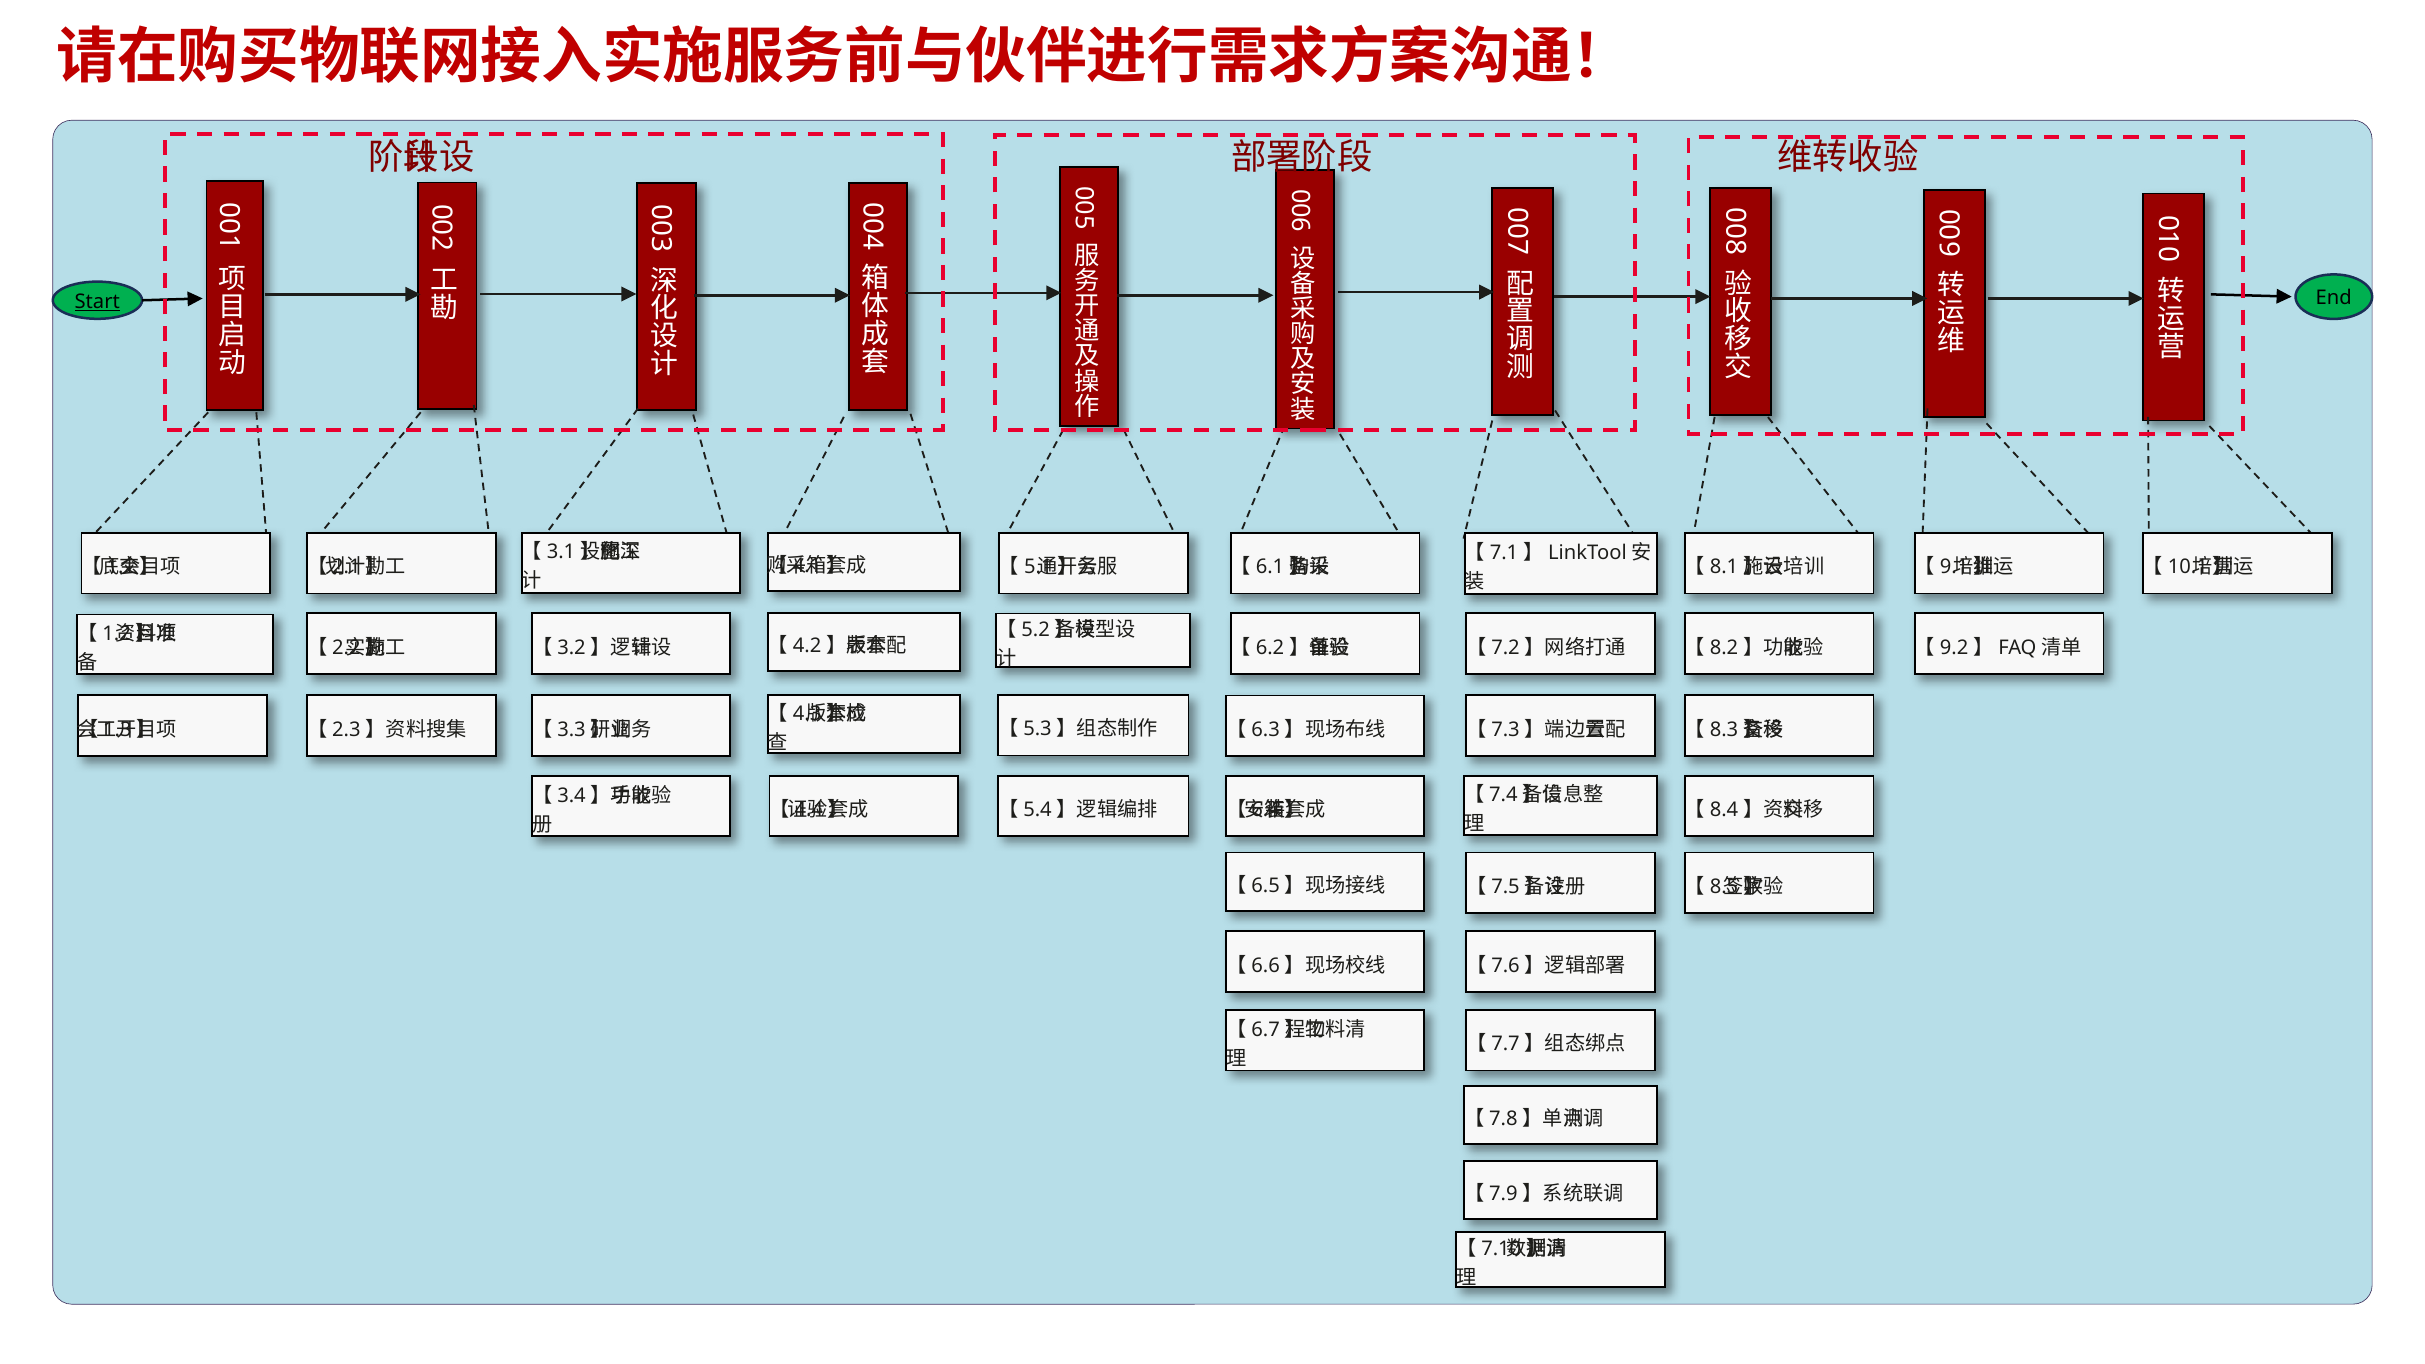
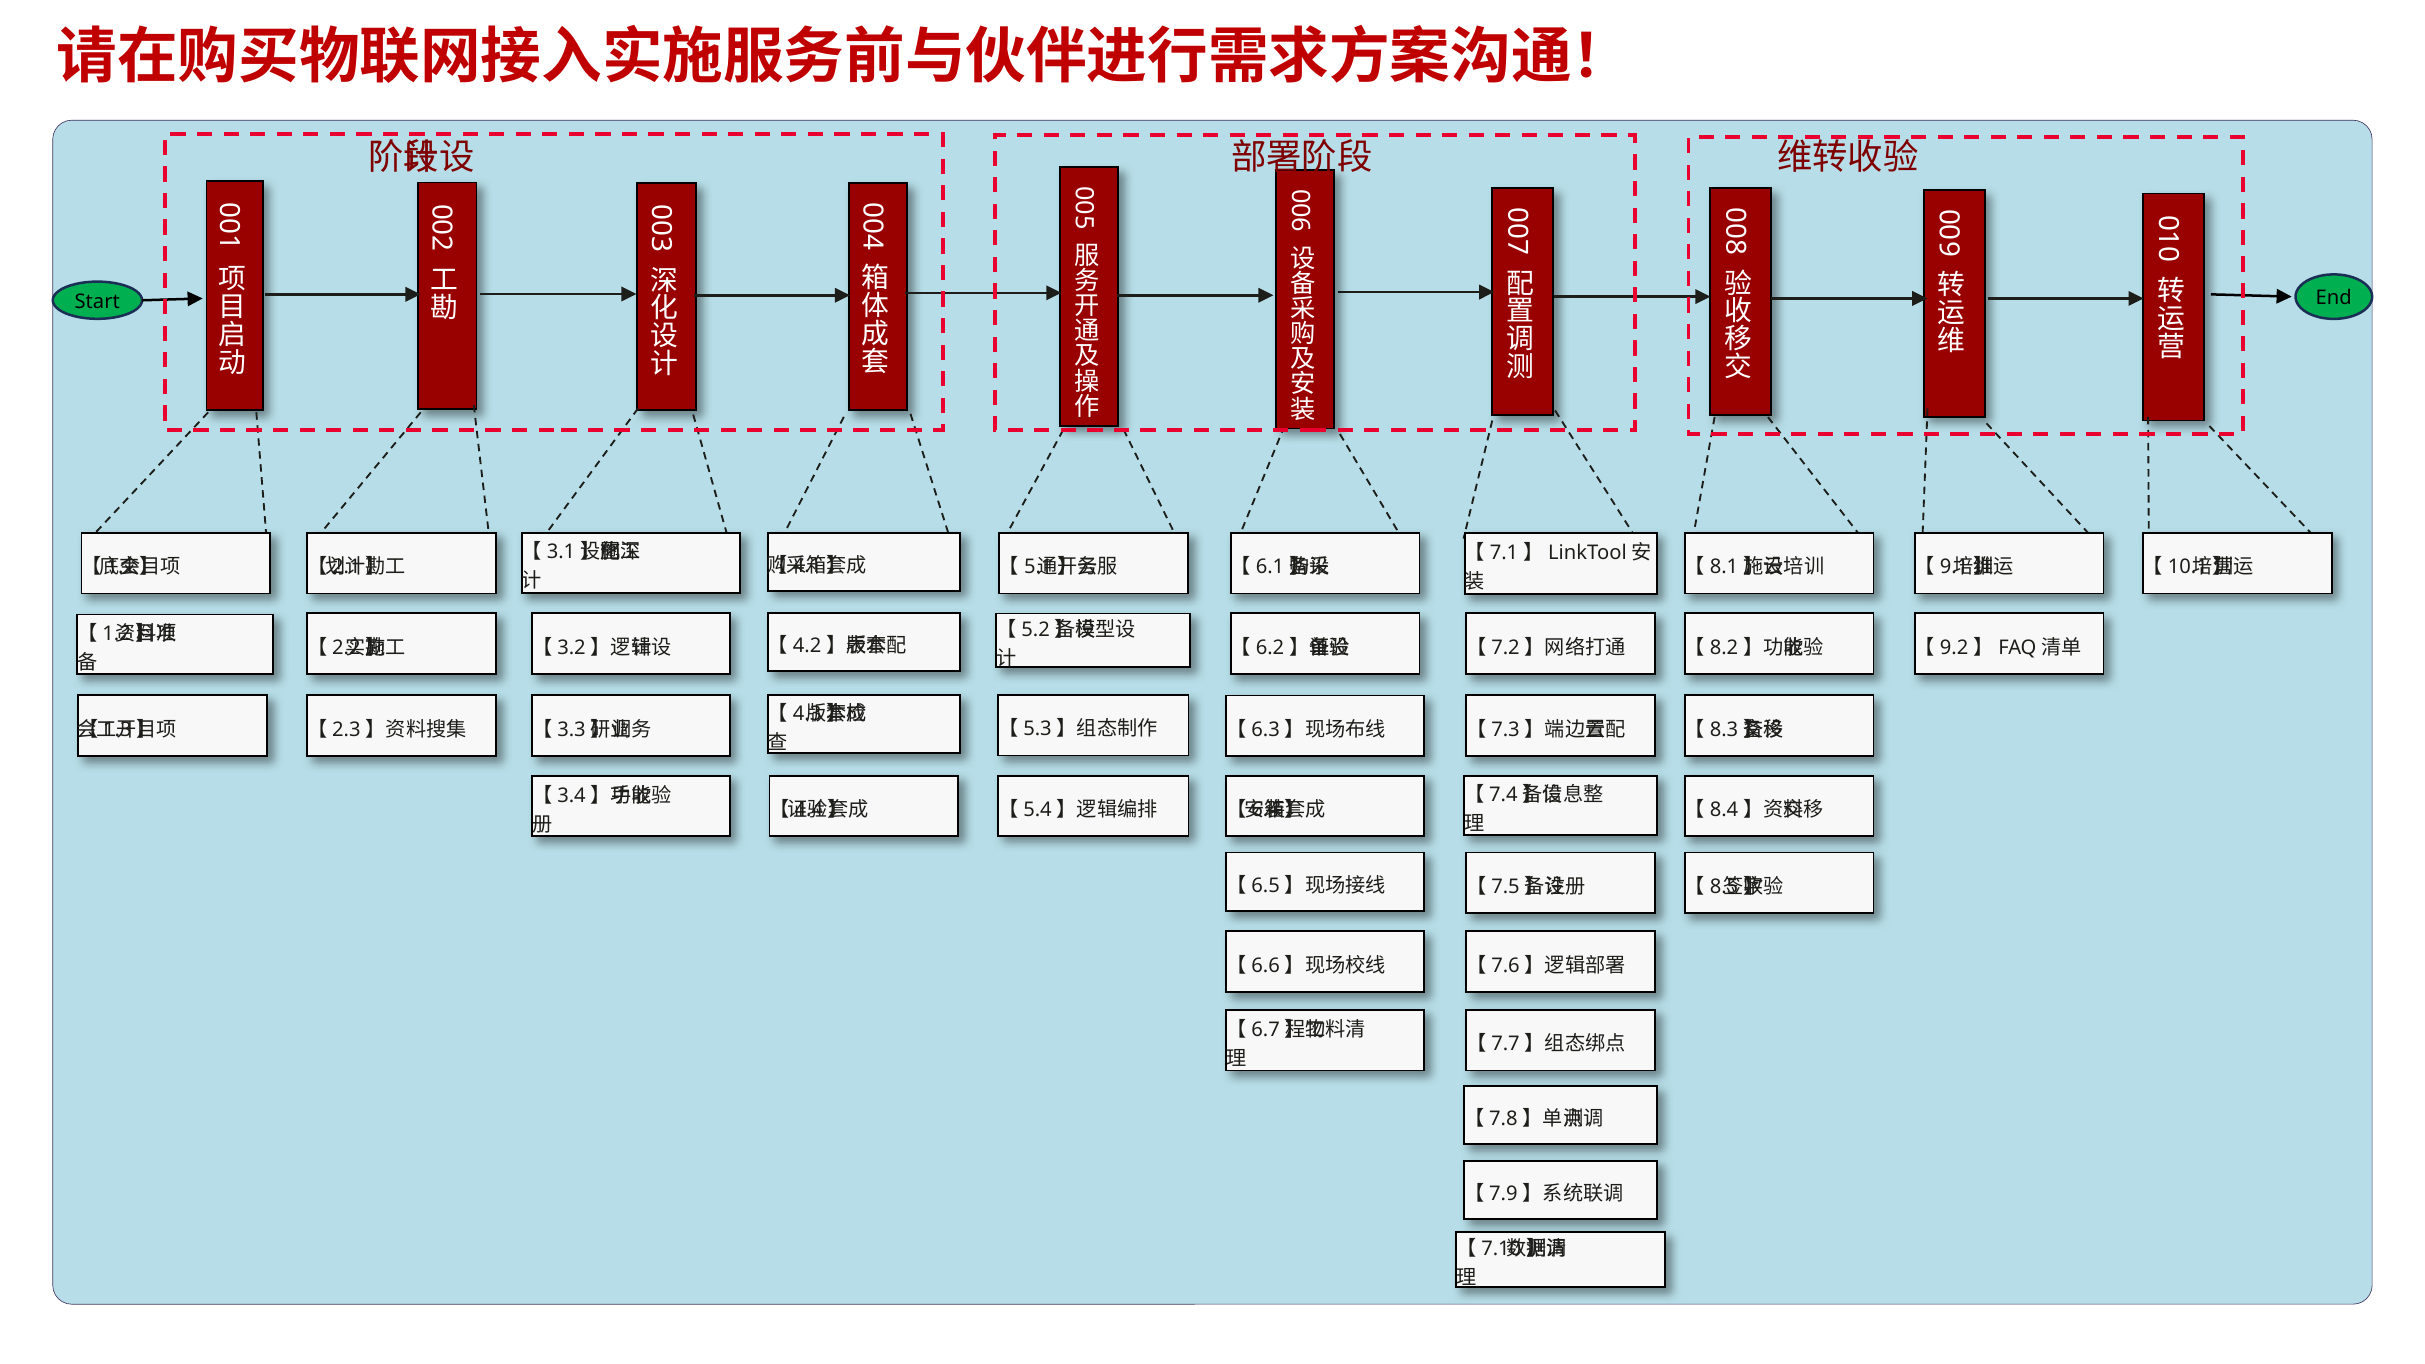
Start underline: present -> none (97, 301)
